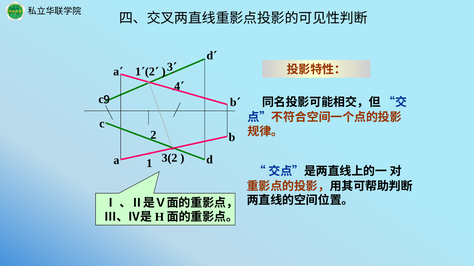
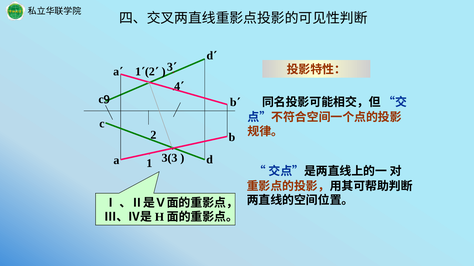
3(2: 3(2 -> 3(3 (170, 158)
